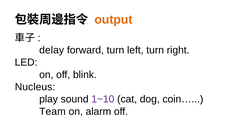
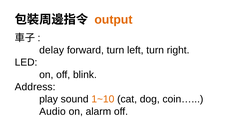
Nucleus: Nucleus -> Address (35, 87)
1~10 colour: purple -> orange (103, 99)
Team: Team -> Audio (52, 111)
